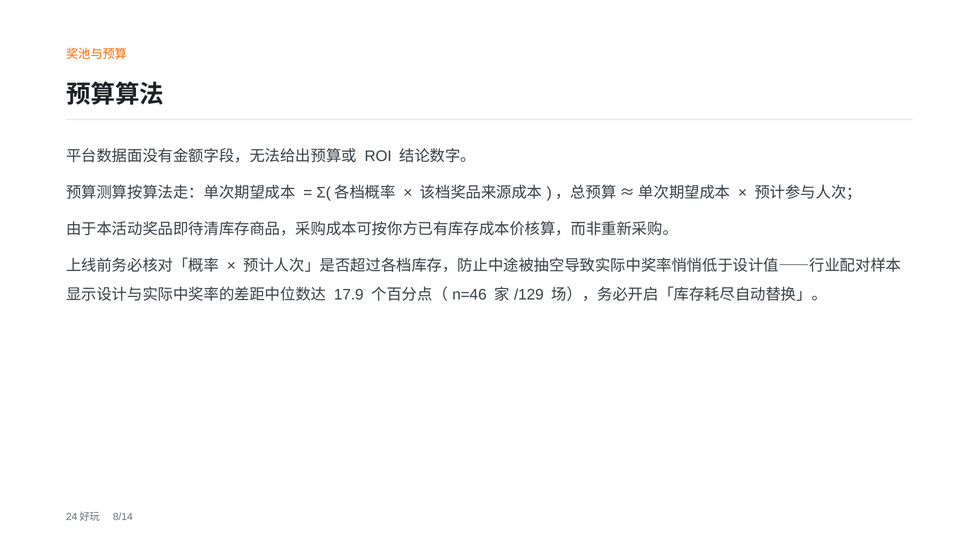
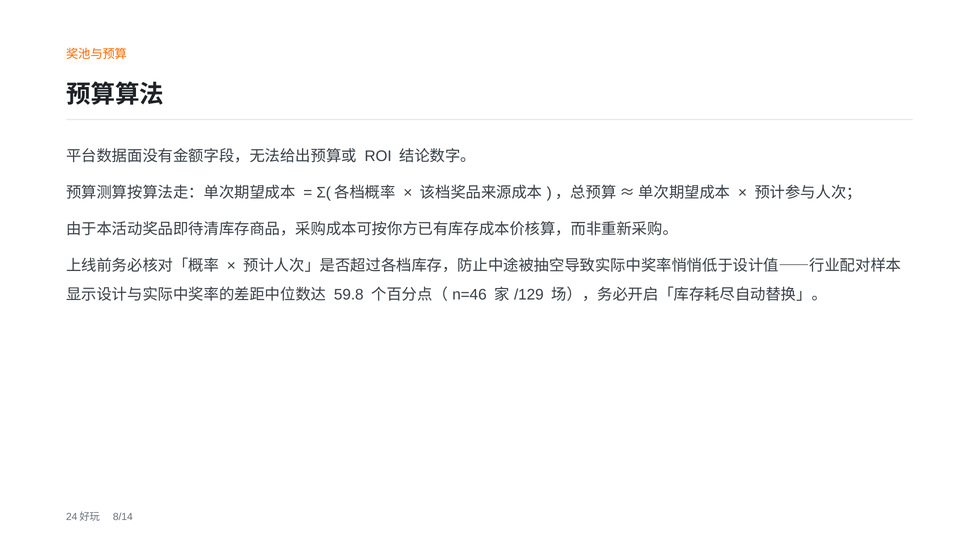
17.9: 17.9 -> 59.8 (349, 295)
